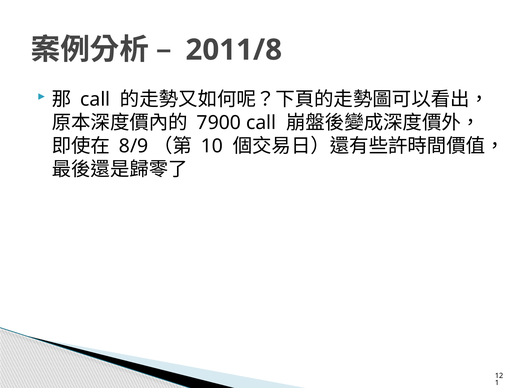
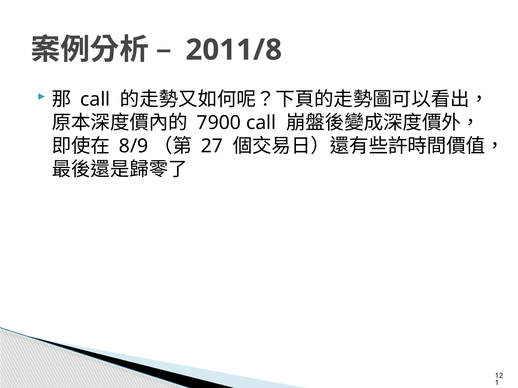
10: 10 -> 27 (212, 146)
